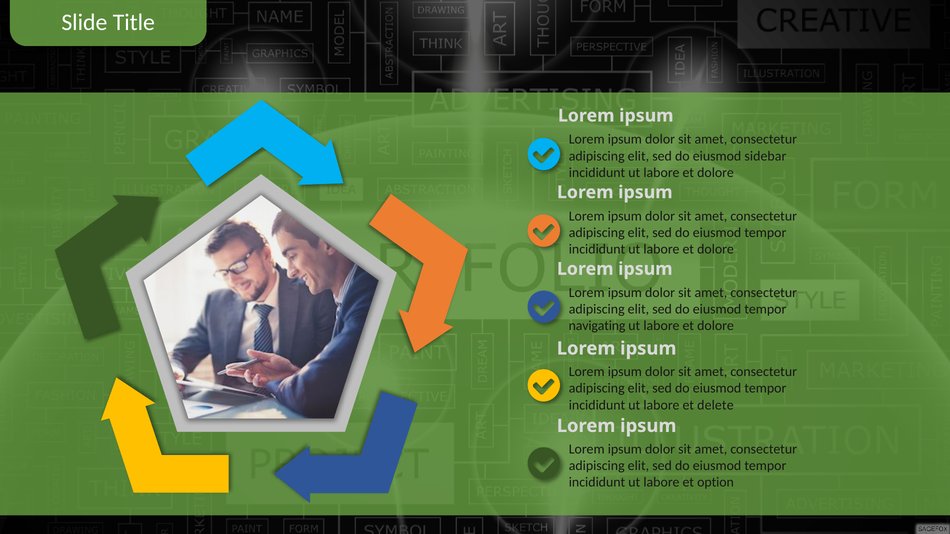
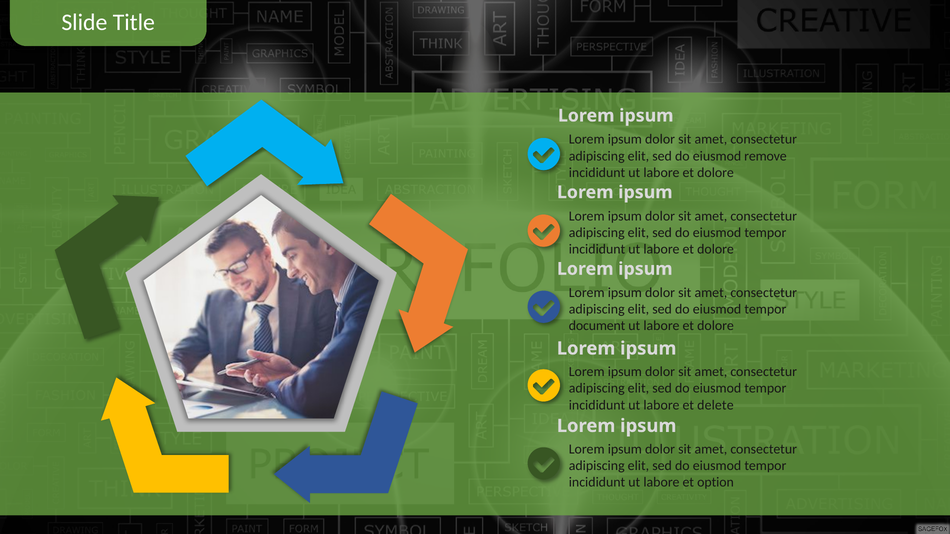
sidebar: sidebar -> remove (765, 156)
navigating: navigating -> document (597, 326)
